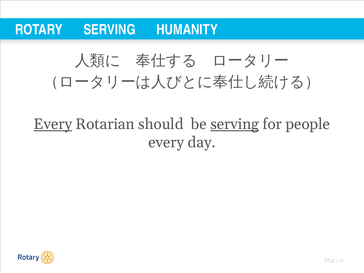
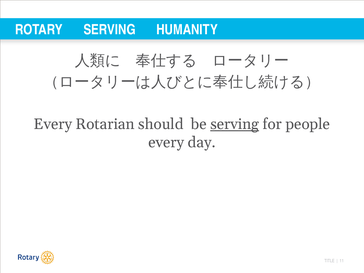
Every underline: present -> none (53, 124)
